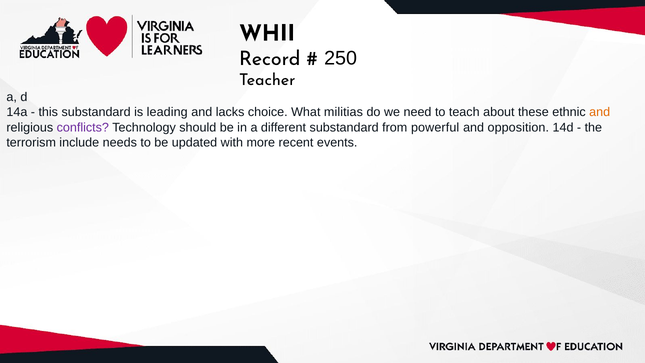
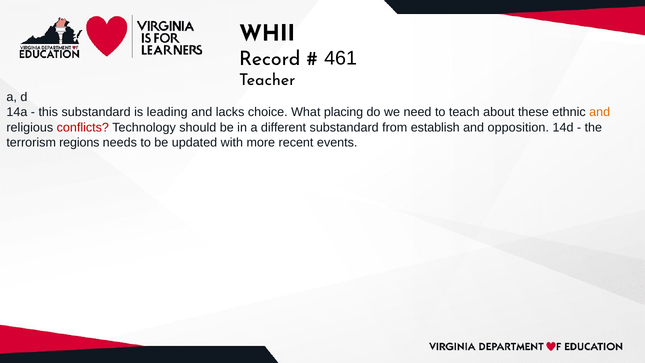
250: 250 -> 461 (341, 58)
militias: militias -> placing (344, 112)
conflicts colour: purple -> red (83, 127)
powerful: powerful -> establish (435, 127)
include: include -> regions (79, 142)
